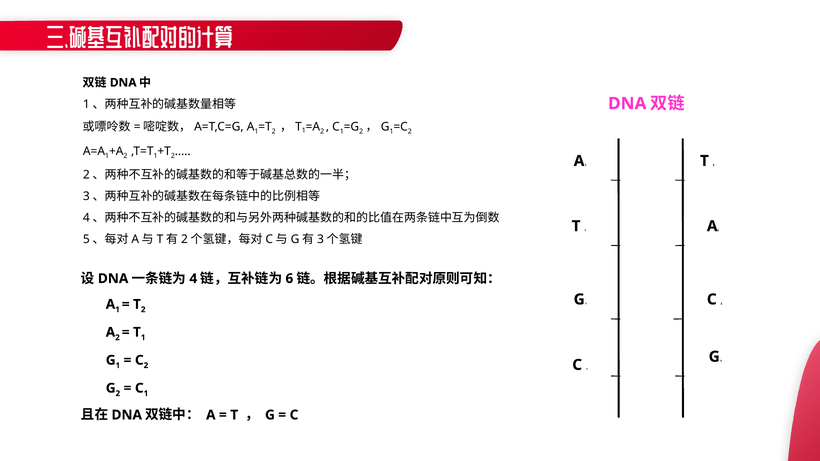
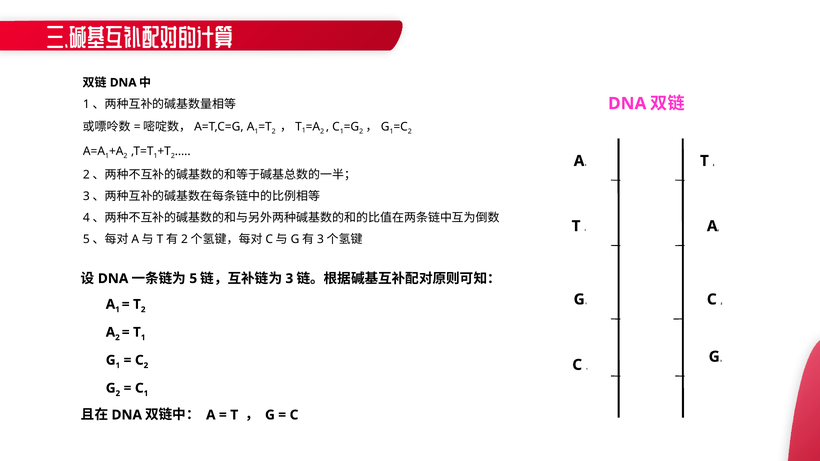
4: 4 -> 5 (193, 279)
6: 6 -> 3 (289, 279)
